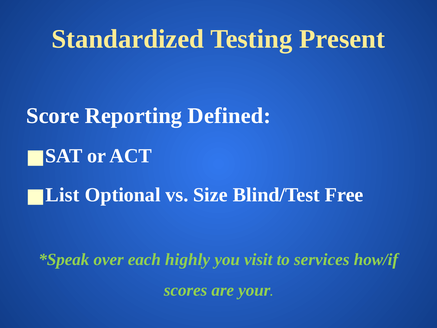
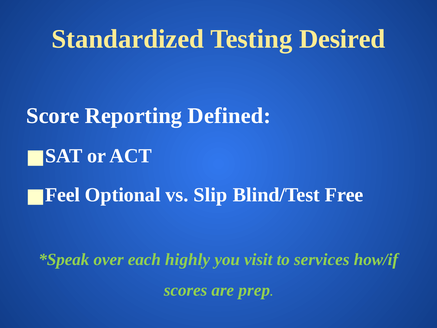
Present: Present -> Desired (342, 39)
List: List -> Feel (63, 195)
Size: Size -> Slip (210, 195)
your: your -> prep (254, 290)
